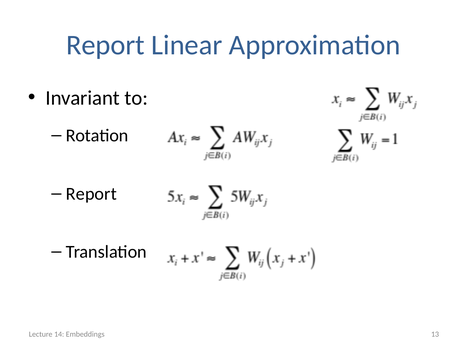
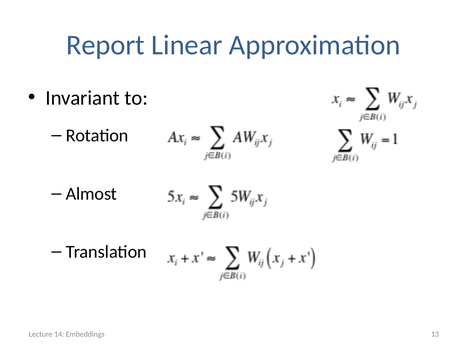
Report: Report -> Almost (91, 194)
